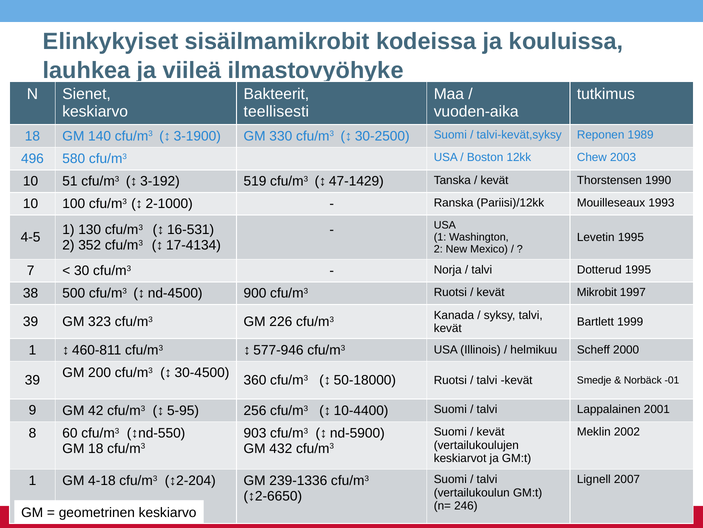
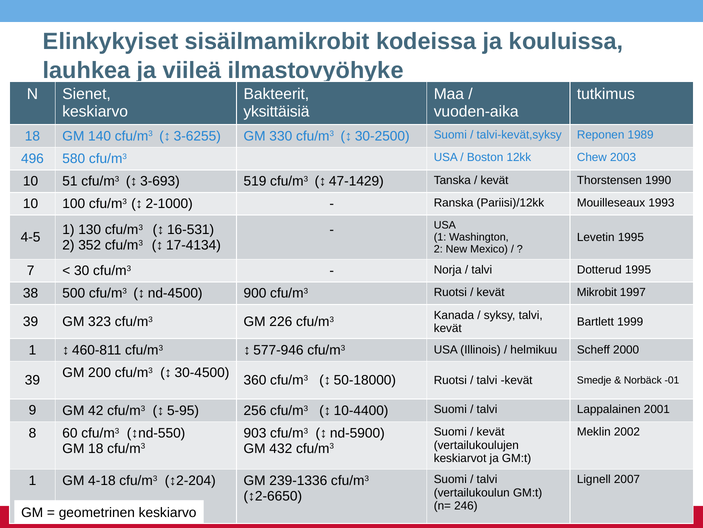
teellisesti: teellisesti -> yksittäisiä (276, 111)
3-1900: 3-1900 -> 3-6255 (197, 136)
3-192: 3-192 -> 3-693 (160, 181)
